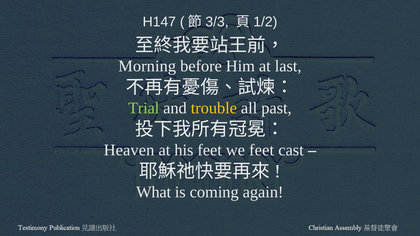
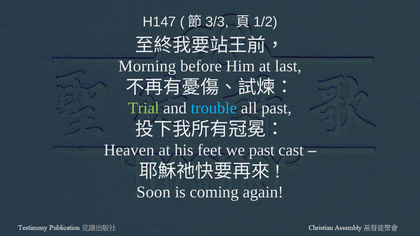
trouble colour: yellow -> light blue (214, 108)
we feet: feet -> past (262, 150)
What: What -> Soon (154, 192)
